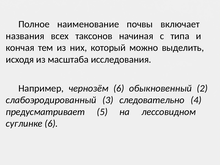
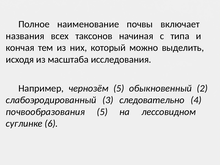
чернозём 6: 6 -> 5 (119, 88)
предусматривает: предусматривает -> почвообразования (45, 112)
